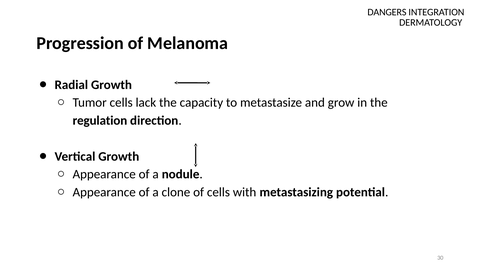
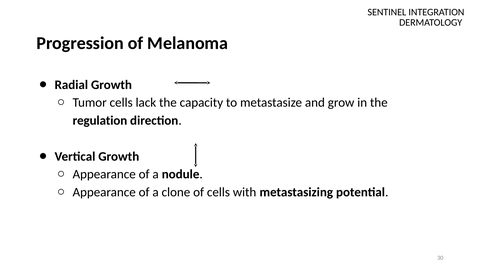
DANGERS: DANGERS -> SENTINEL (387, 12)
